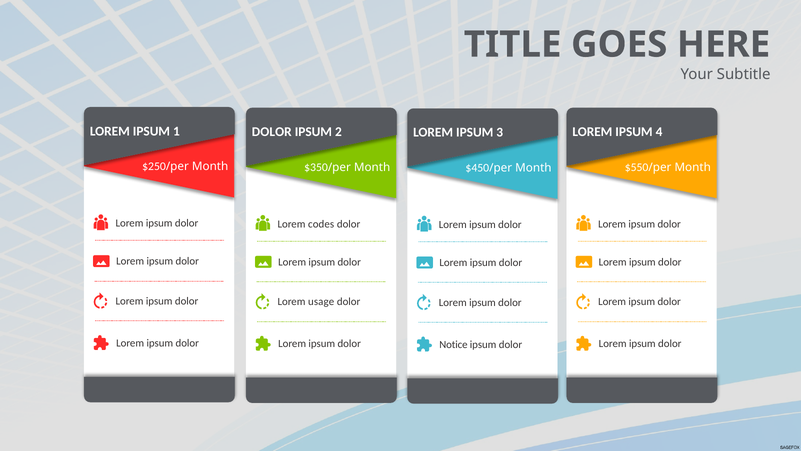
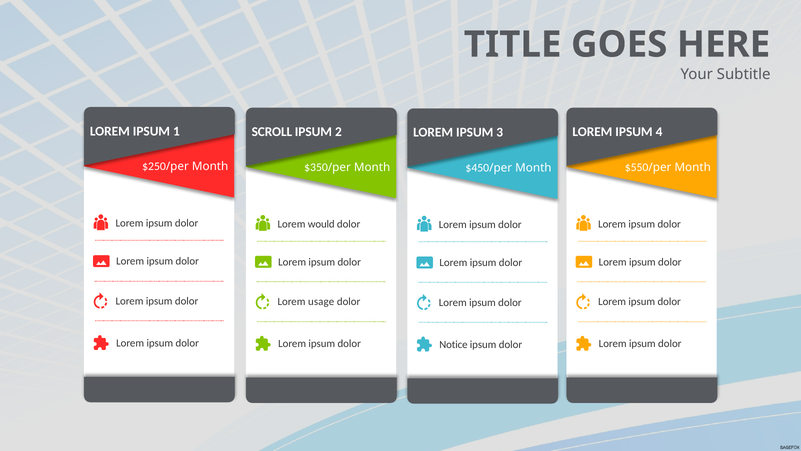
DOLOR: DOLOR -> SCROLL (272, 132)
codes: codes -> would (321, 224)
